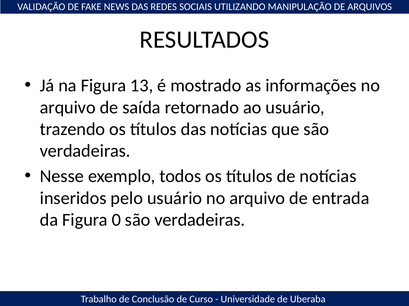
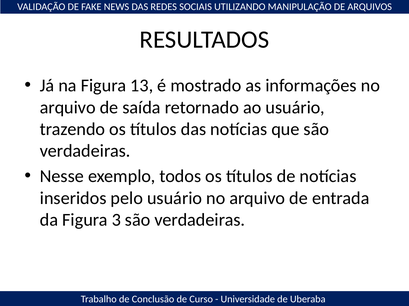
0: 0 -> 3 (116, 220)
